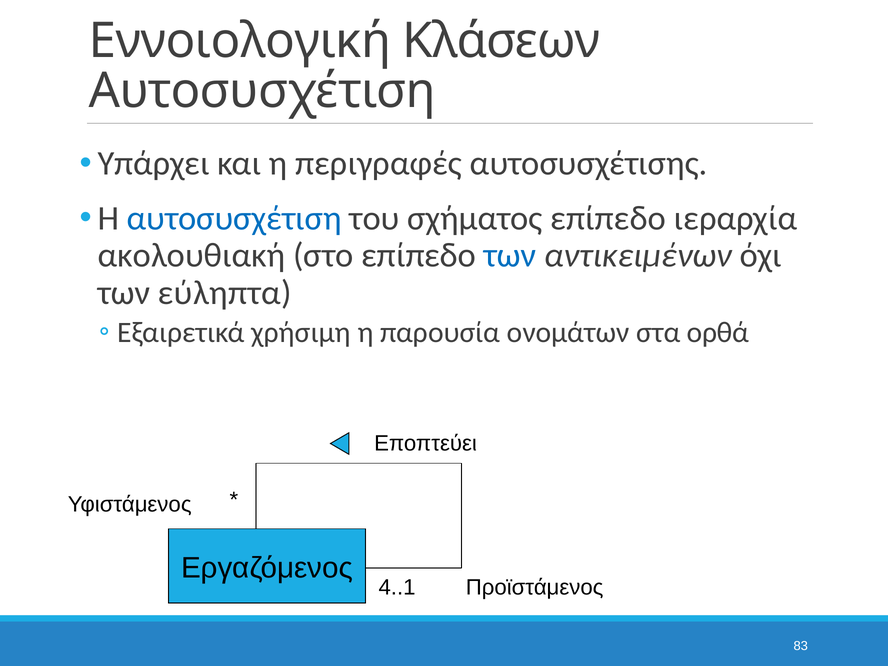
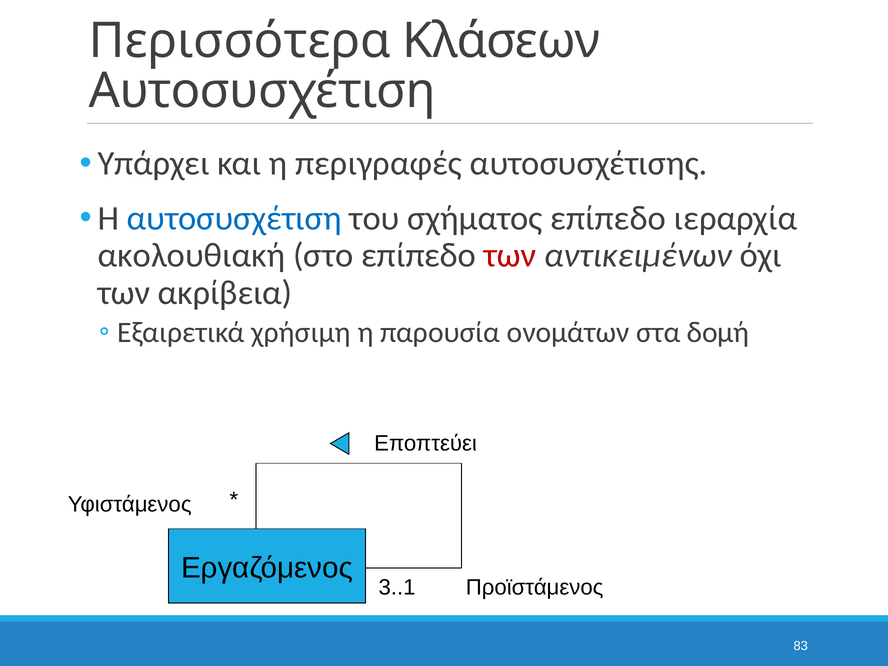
Εννοιολογική: Εννοιολογική -> Περισσότερα (240, 41)
των colour: blue -> red (510, 255)
εύληπτα: εύληπτα -> ακρίβεια (225, 293)
ορθά: ορθά -> δομή (718, 332)
4..1: 4..1 -> 3..1 (397, 588)
